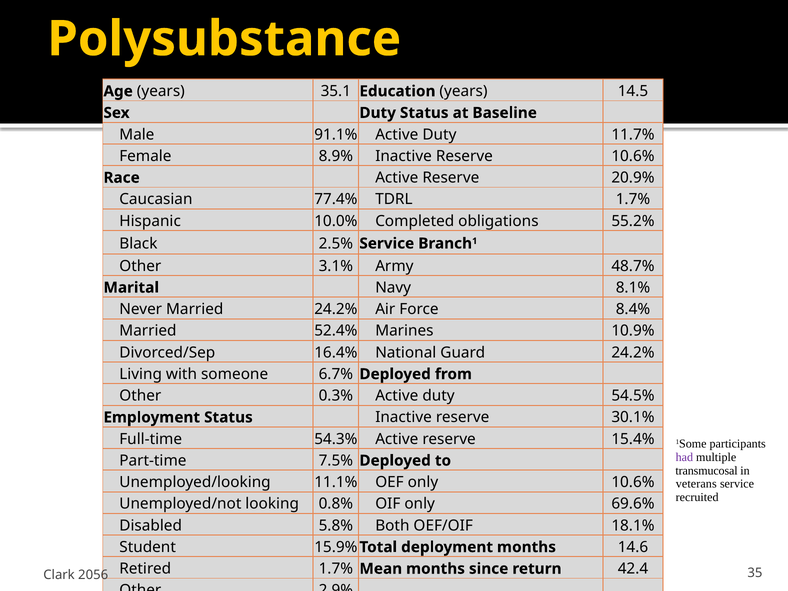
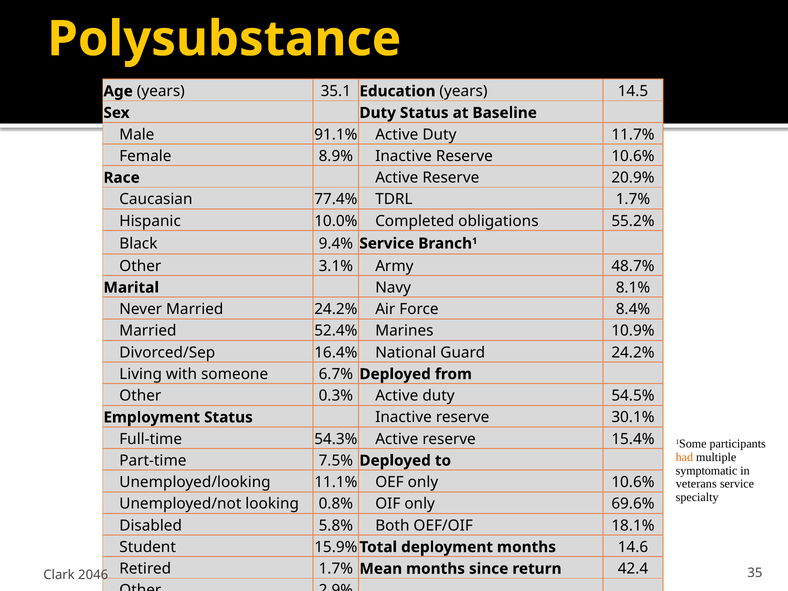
2.5%: 2.5% -> 9.4% (336, 243)
had colour: purple -> orange (684, 457)
transmucosal: transmucosal -> symptomatic (707, 471)
recruited: recruited -> specialty (697, 497)
2056: 2056 -> 2046 (93, 575)
